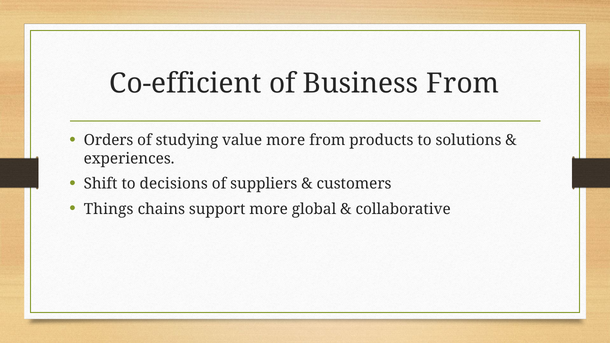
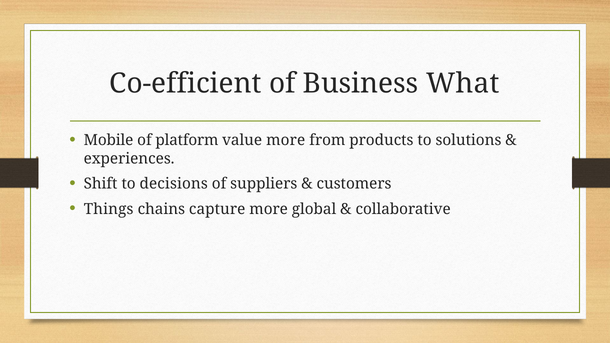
Business From: From -> What (463, 84)
Orders: Orders -> Mobile (109, 140)
studying: studying -> platform (187, 140)
support: support -> capture (217, 209)
